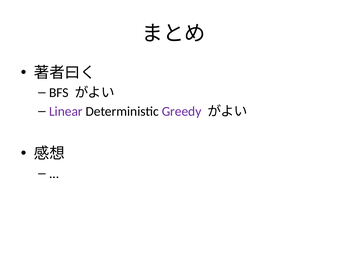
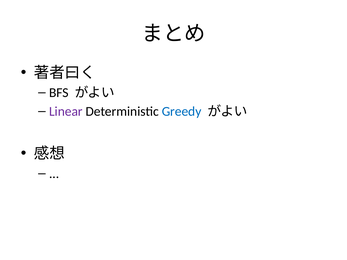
Greedy colour: purple -> blue (182, 112)
